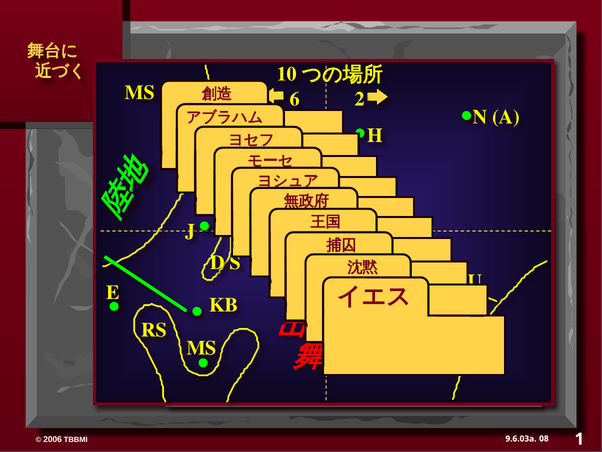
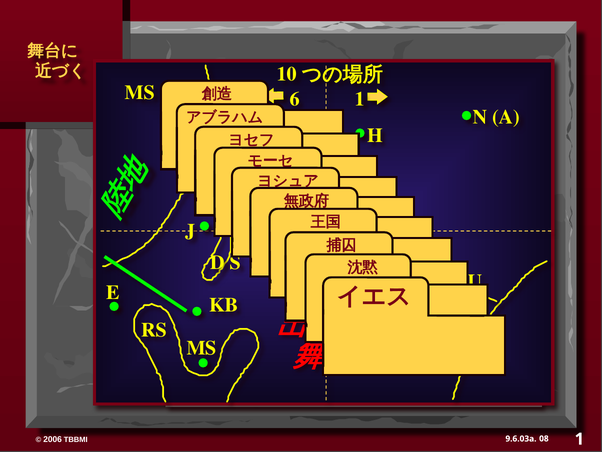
2: 2 -> 1 (360, 99)
